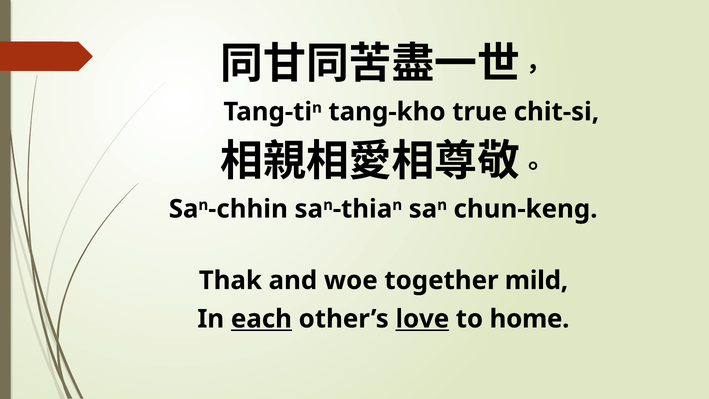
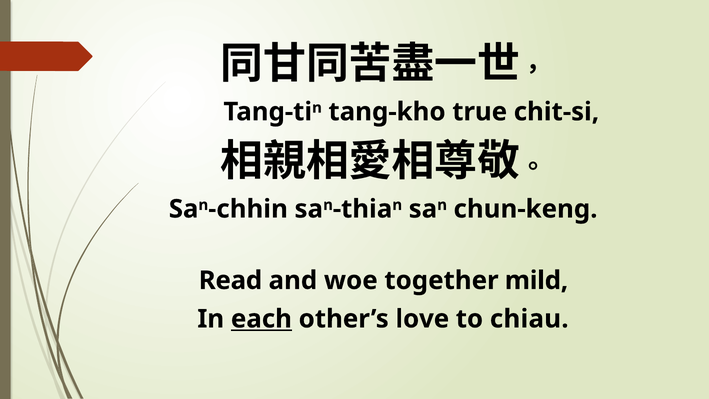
Thak: Thak -> Read (230, 280)
love underline: present -> none (422, 319)
home: home -> chiau (529, 319)
